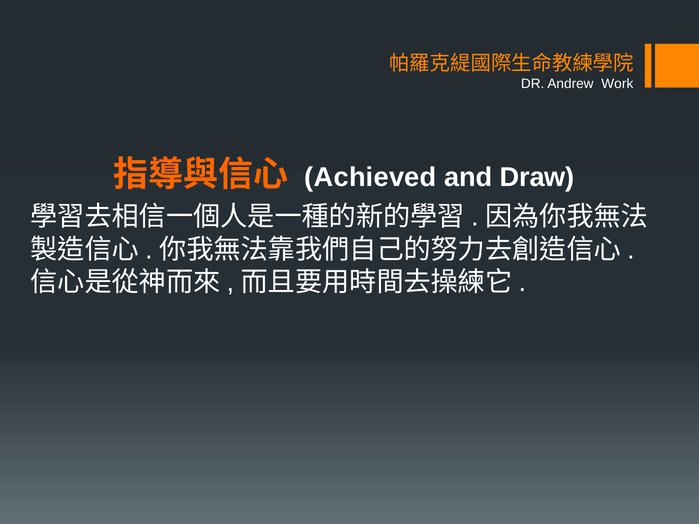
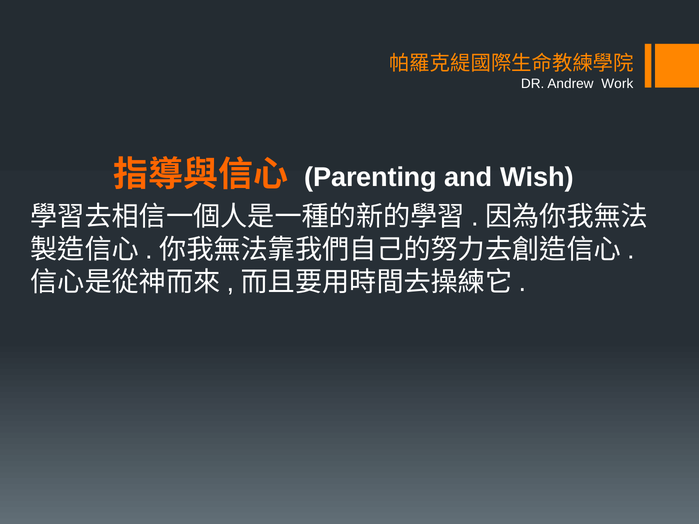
Achieved: Achieved -> Parenting (371, 177)
Draw: Draw -> Wish (537, 177)
